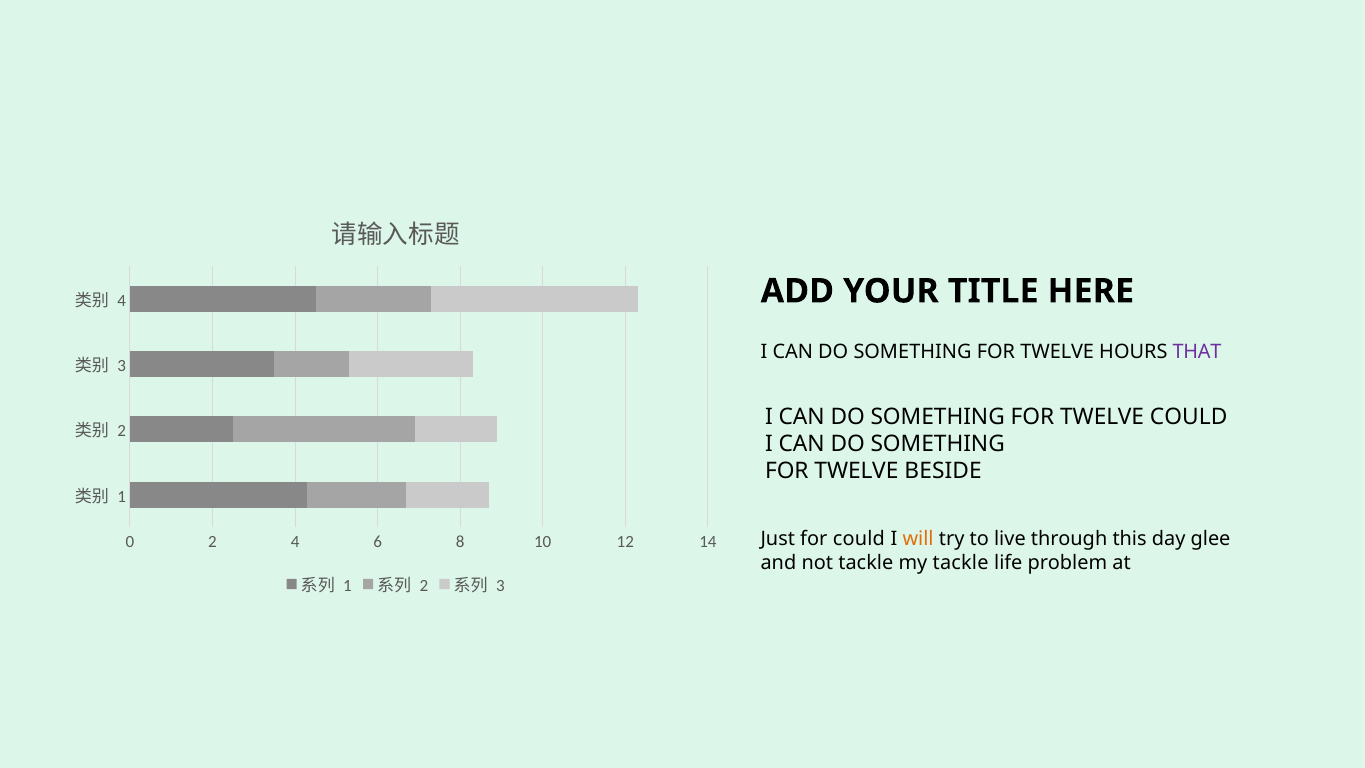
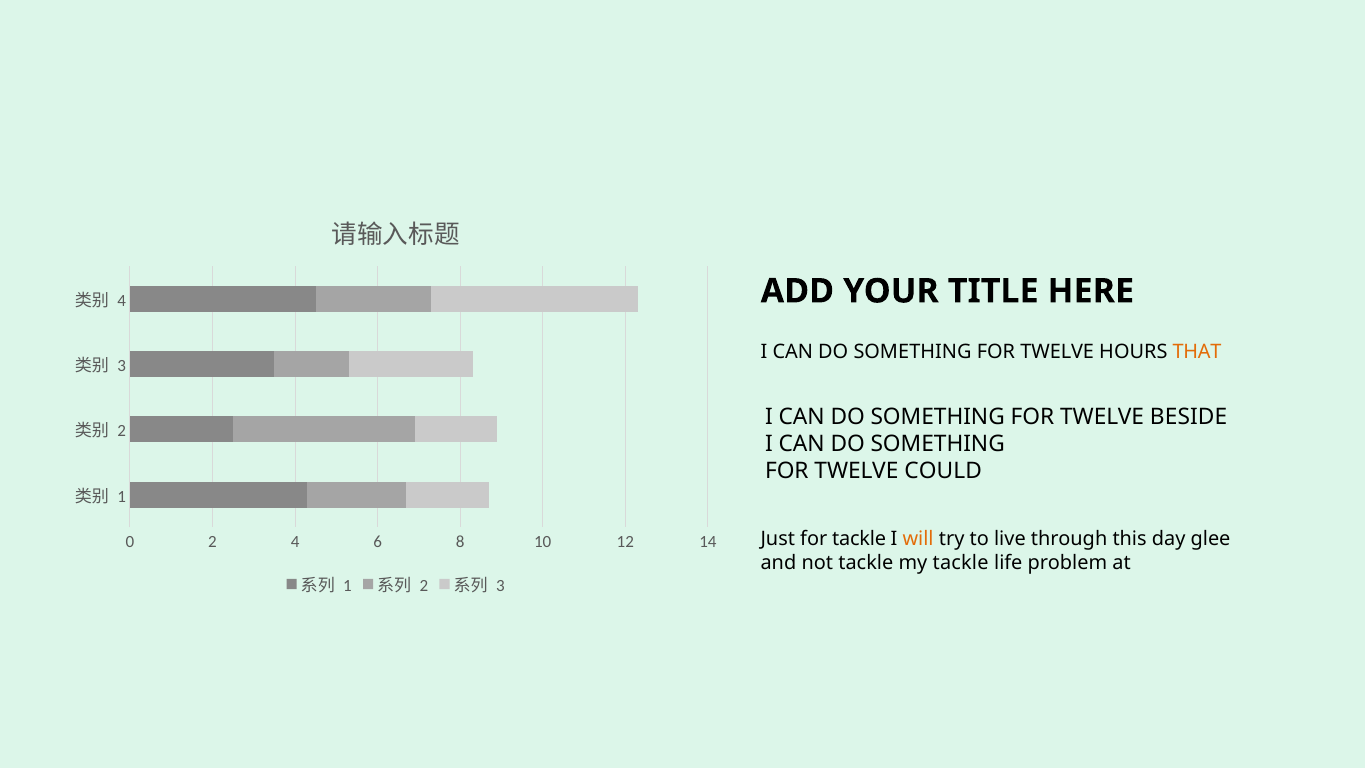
THAT colour: purple -> orange (1197, 352)
TWELVE COULD: COULD -> BESIDE (1189, 417)
BESIDE: BESIDE -> COULD (943, 471)
for could: could -> tackle (859, 539)
